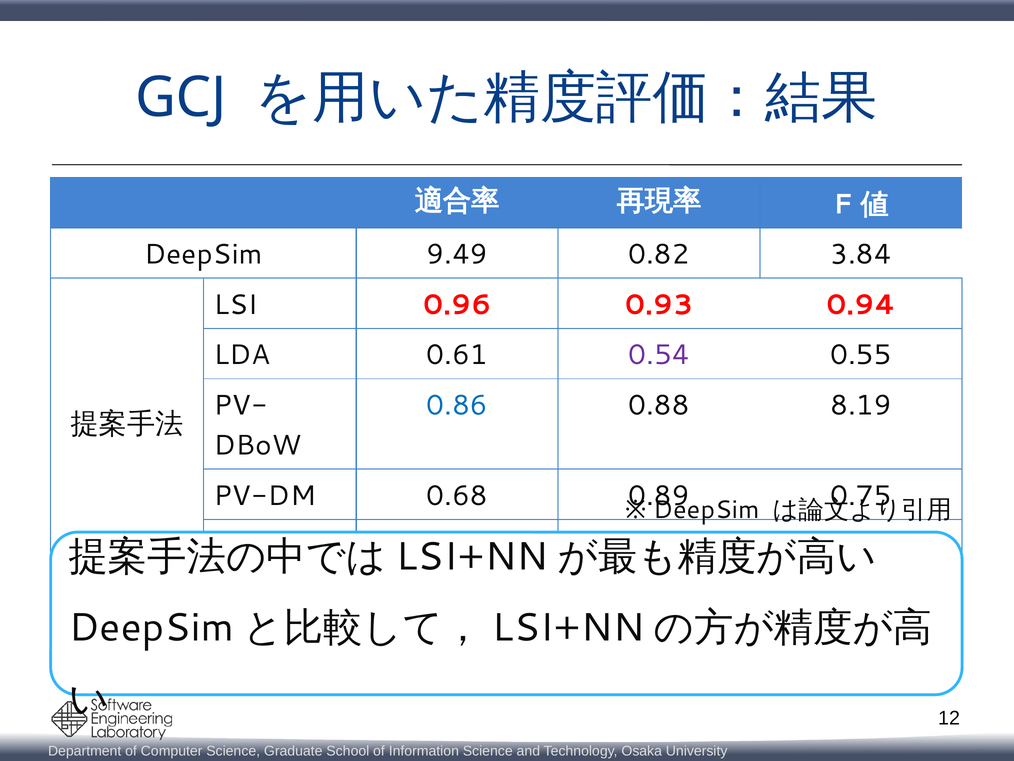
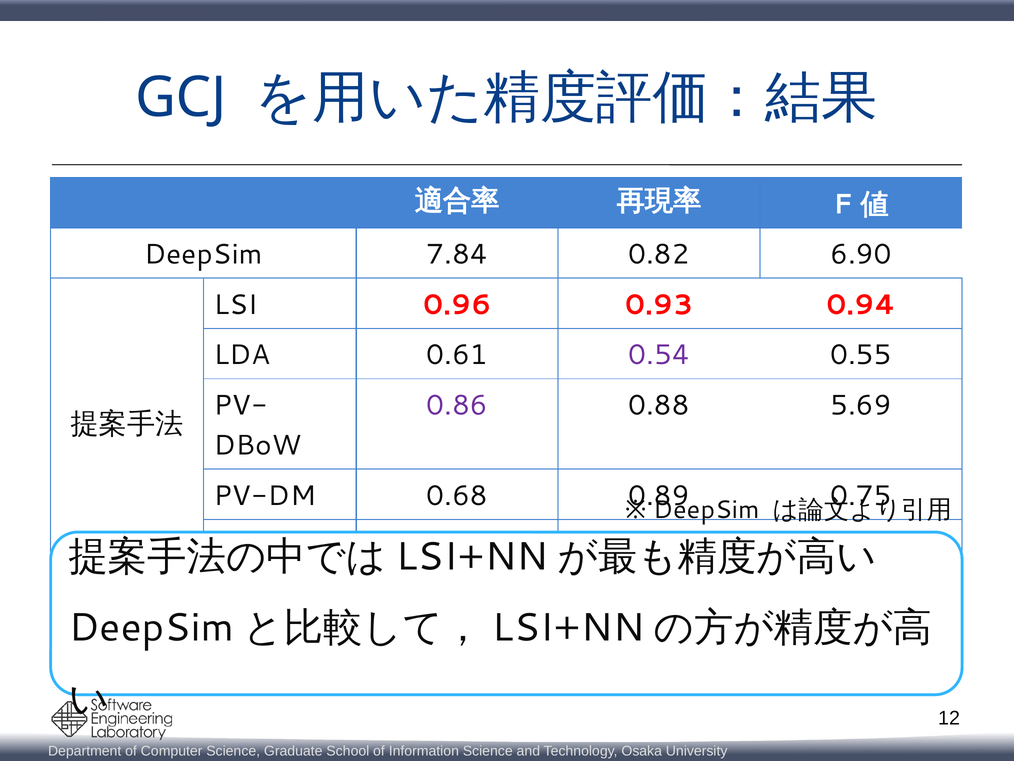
9.49: 9.49 -> 7.84 (457, 254)
3.84: 3.84 -> 6.90 (861, 254)
0.86 colour: blue -> purple (457, 405)
8.19: 8.19 -> 5.69 (861, 405)
